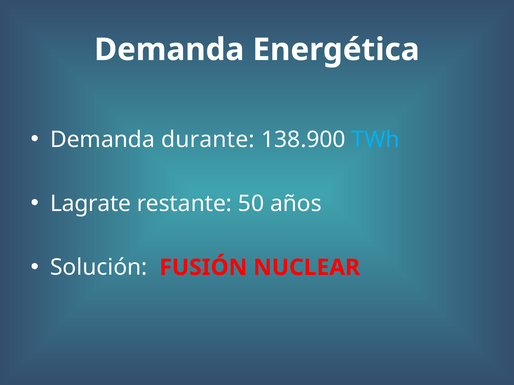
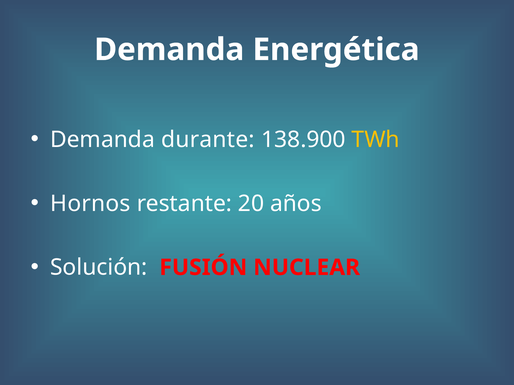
TWh colour: light blue -> yellow (376, 140)
Lagrate: Lagrate -> Hornos (90, 204)
50: 50 -> 20 (251, 204)
